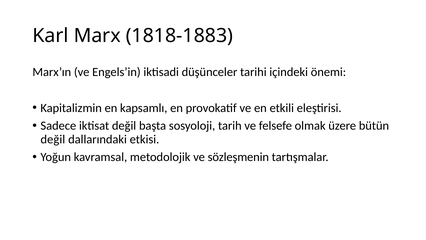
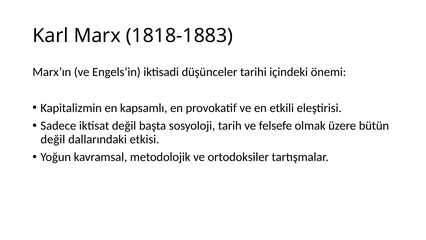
sözleşmenin: sözleşmenin -> ortodoksiler (238, 157)
